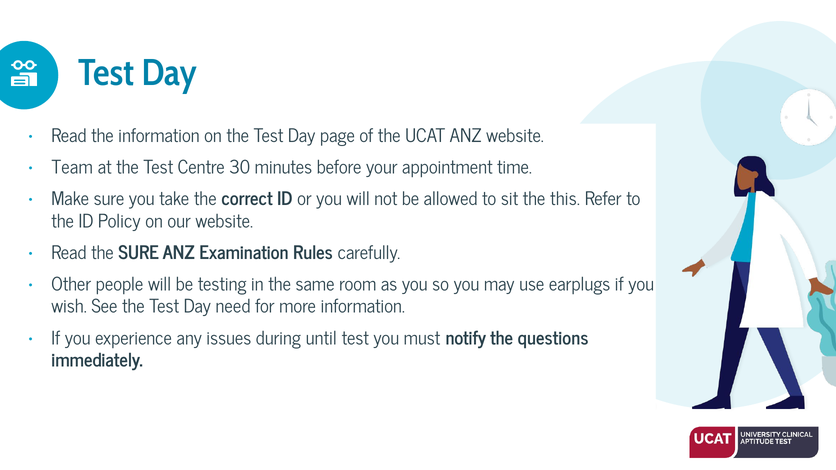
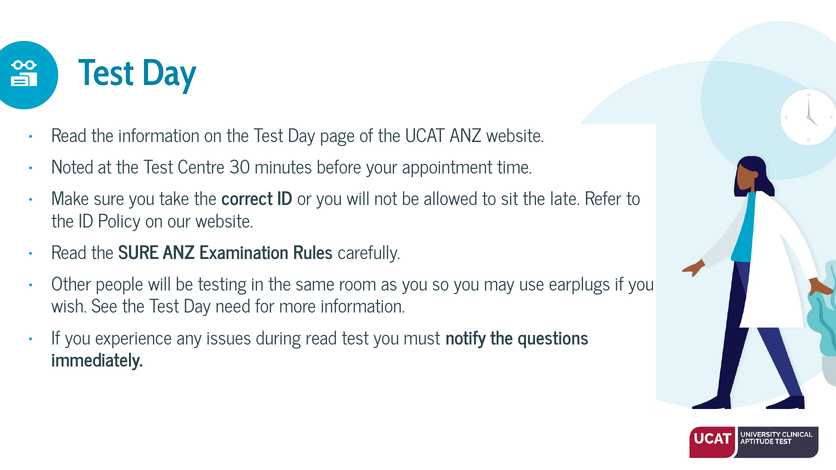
Team: Team -> Noted (72, 168)
this: this -> late (565, 199)
during until: until -> read (321, 339)
